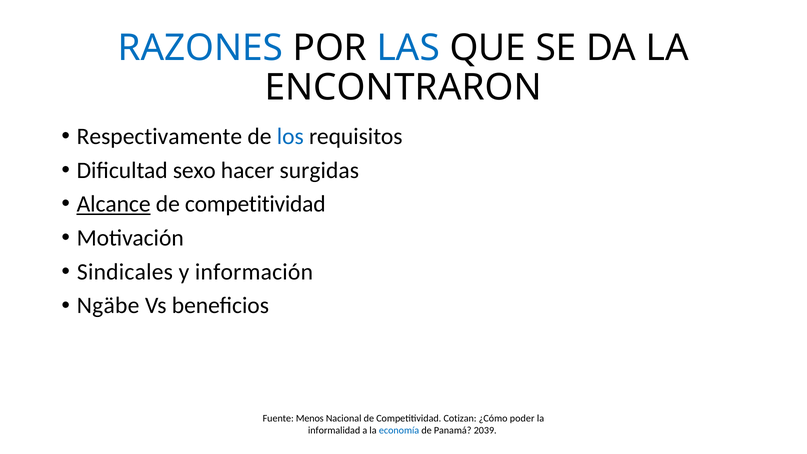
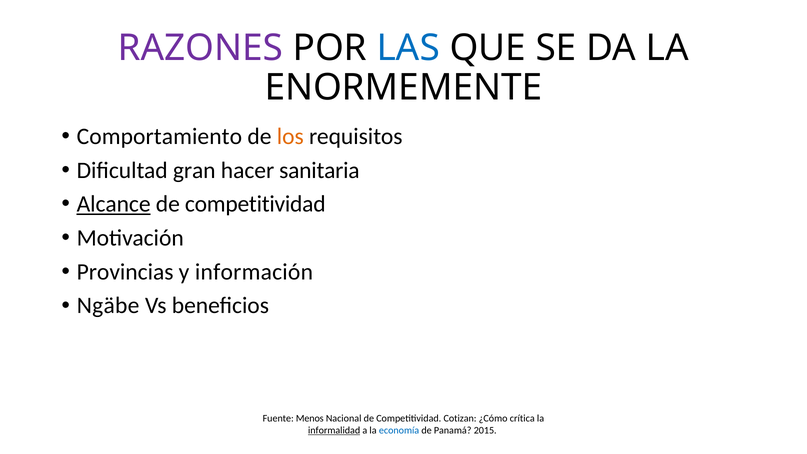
RAZONES colour: blue -> purple (200, 48)
ENCONTRARON: ENCONTRARON -> ENORMEMENTE (403, 88)
Respectivamente: Respectivamente -> Comportamiento (159, 136)
los colour: blue -> orange (290, 136)
sexo: sexo -> gran (194, 170)
surgidas: surgidas -> sanitaria (319, 170)
Sindicales: Sindicales -> Provincias (125, 272)
poder: poder -> crítica (522, 418)
informalidad underline: none -> present (334, 430)
2039: 2039 -> 2015 (485, 430)
